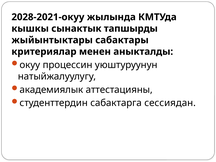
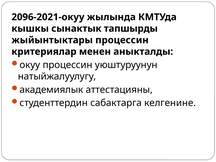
2028-2021-окуу: 2028-2021-окуу -> 2096-2021-окуу (48, 17)
жыйынтыктары сабактары: сабактары -> процессин (122, 40)
сессиядан: сессиядан -> келгенине (170, 103)
